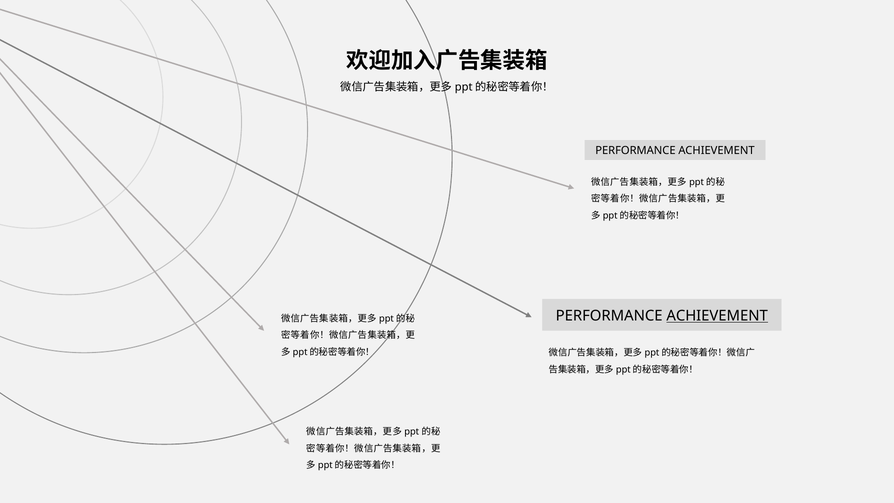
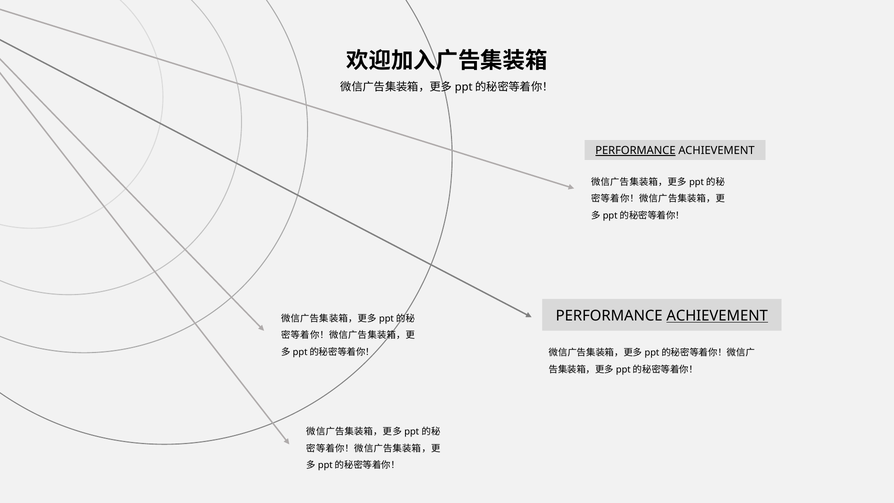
PERFORMANCE underline: none -> present (635, 151)
